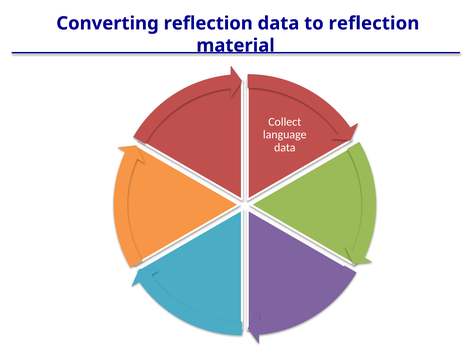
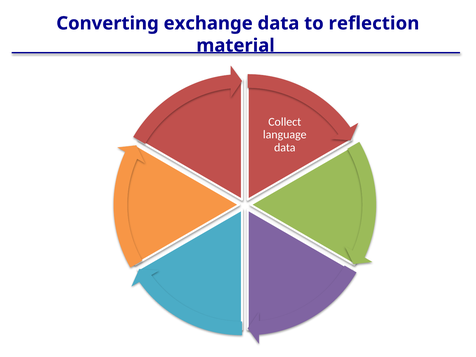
Converting reflection: reflection -> exchange (208, 23)
